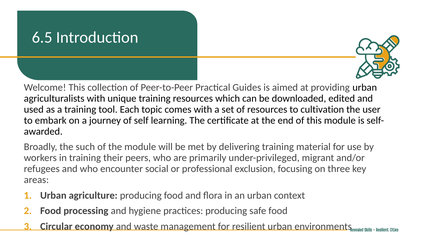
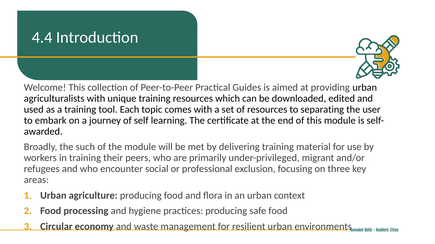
6.5: 6.5 -> 4.4 (42, 38)
cultivation: cultivation -> separating (322, 110)
